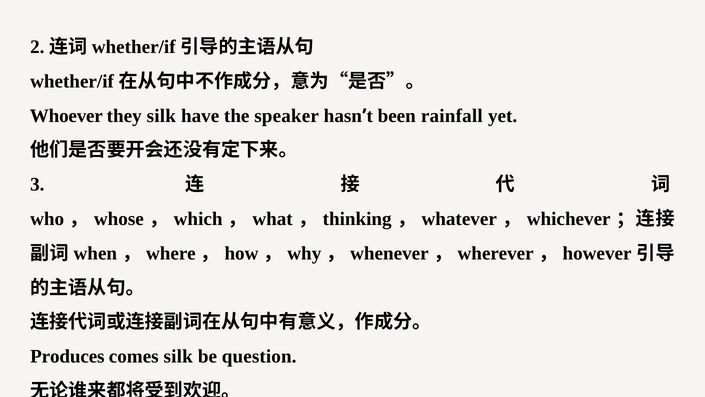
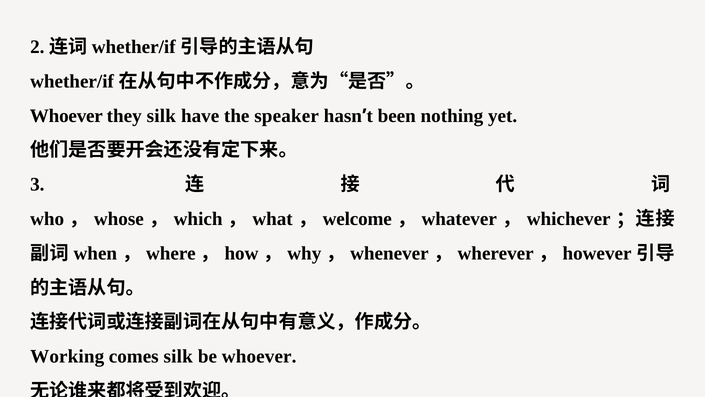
rainfall: rainfall -> nothing (452, 116)
thinking: thinking -> welcome (357, 219)
Produces: Produces -> Working (67, 356)
be question: question -> whoever (259, 356)
